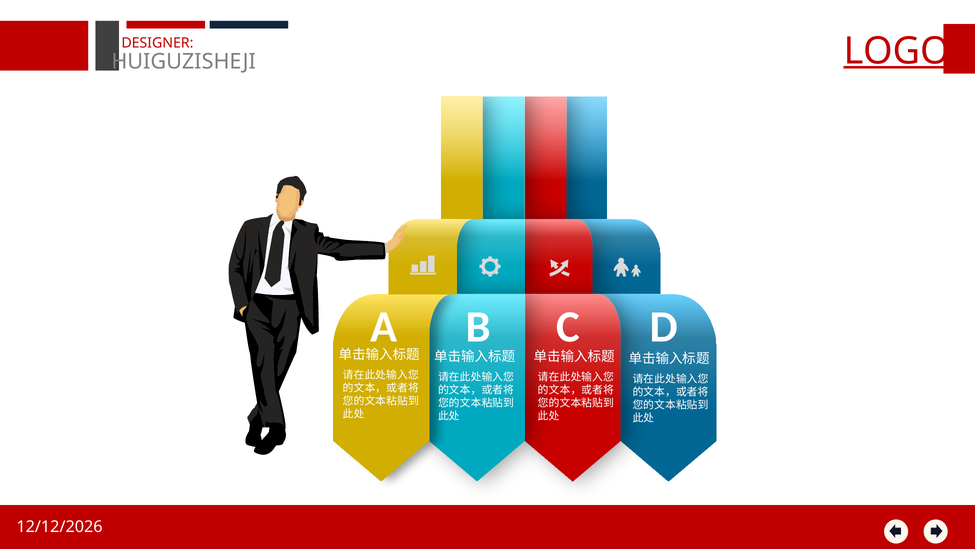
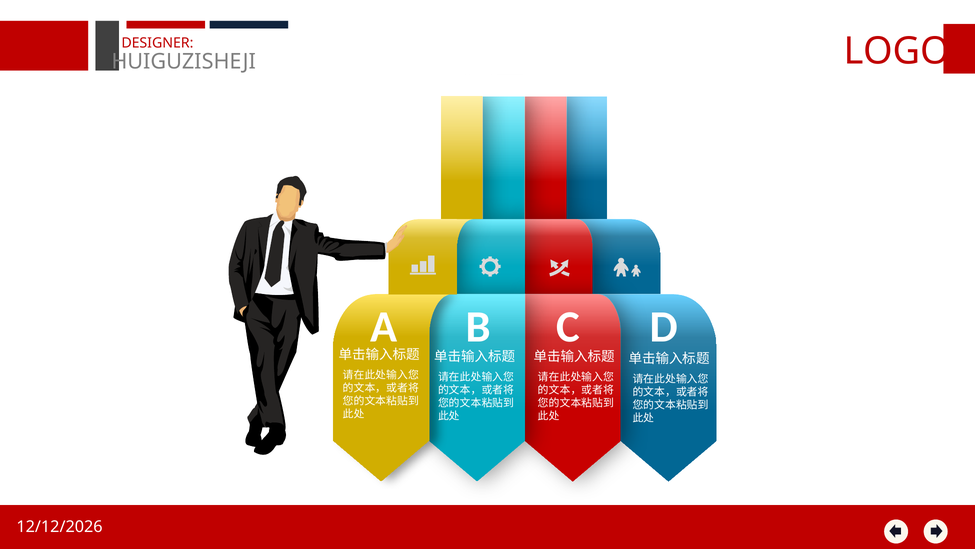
LOGO underline: present -> none (897, 51)
